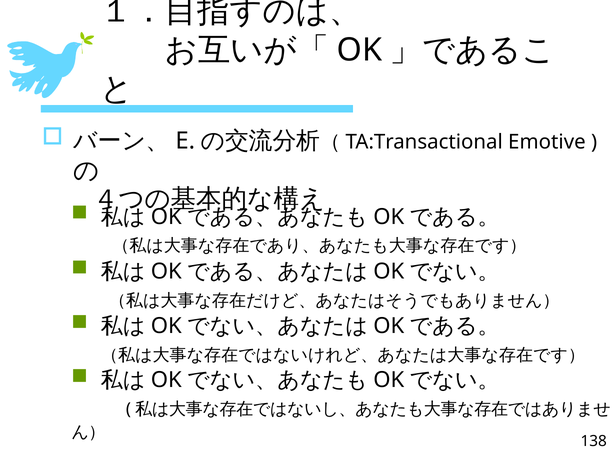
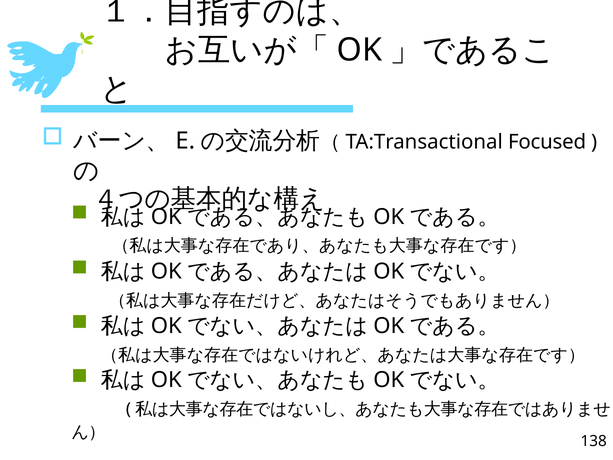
Emotive: Emotive -> Focused (547, 142)
